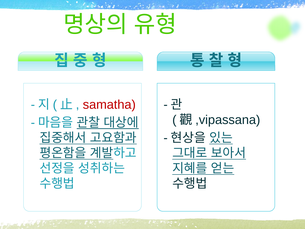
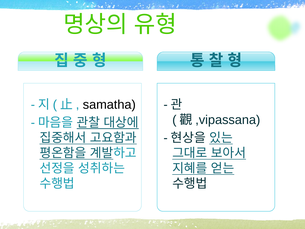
samatha colour: red -> black (109, 105)
